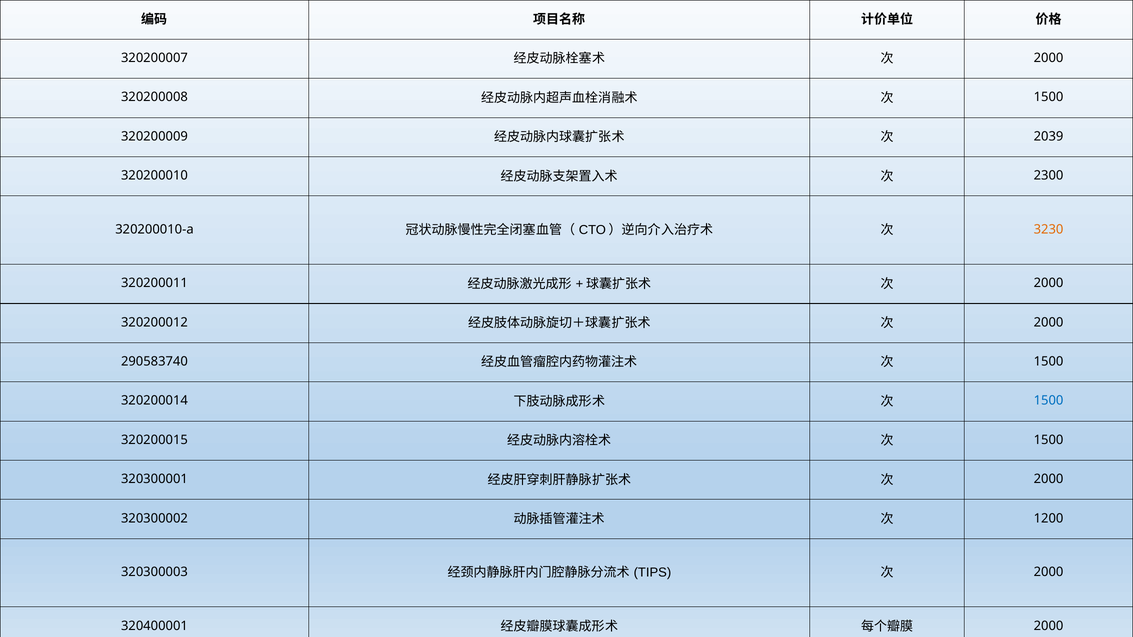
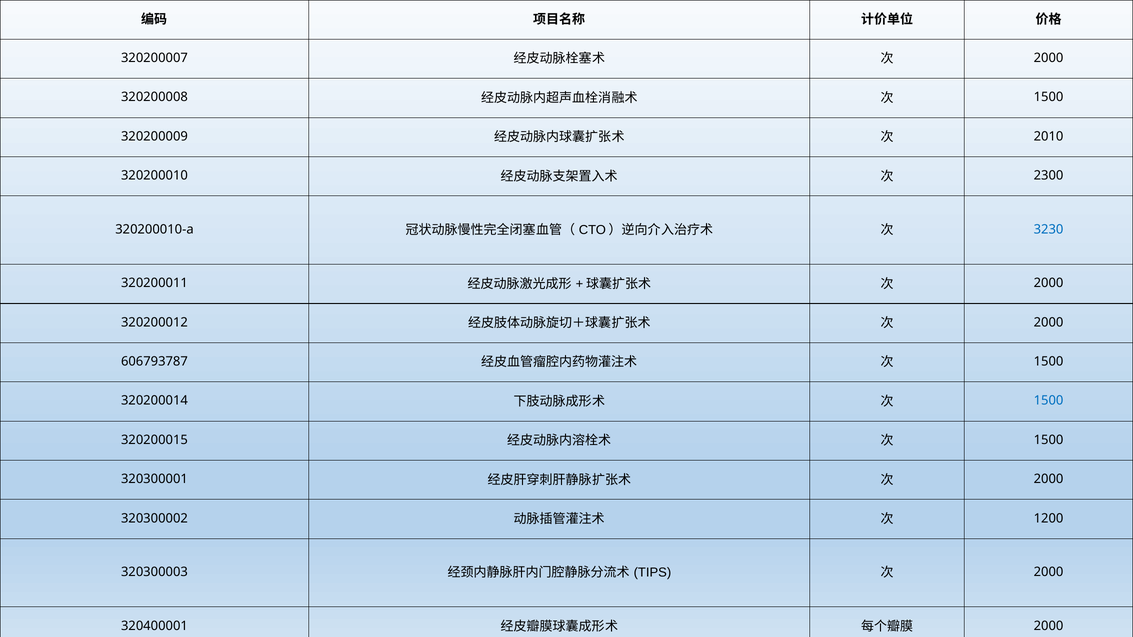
2039: 2039 -> 2010 (1049, 136)
3230 colour: orange -> blue (1049, 229)
290583740: 290583740 -> 606793787 (154, 362)
